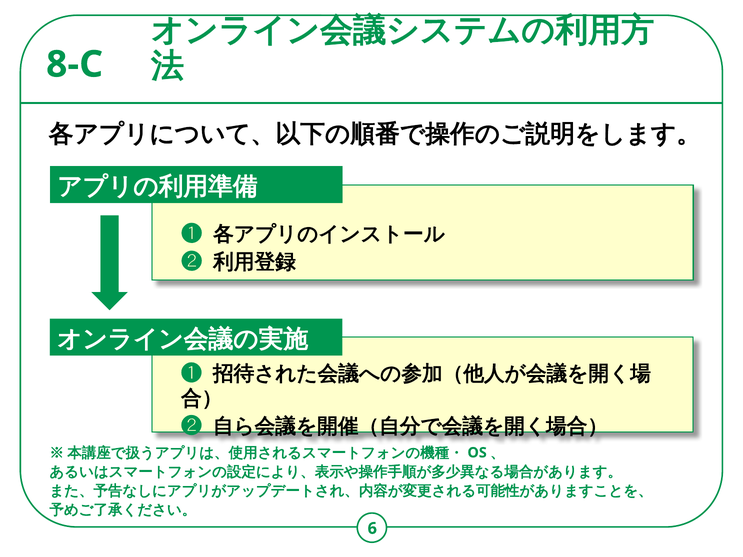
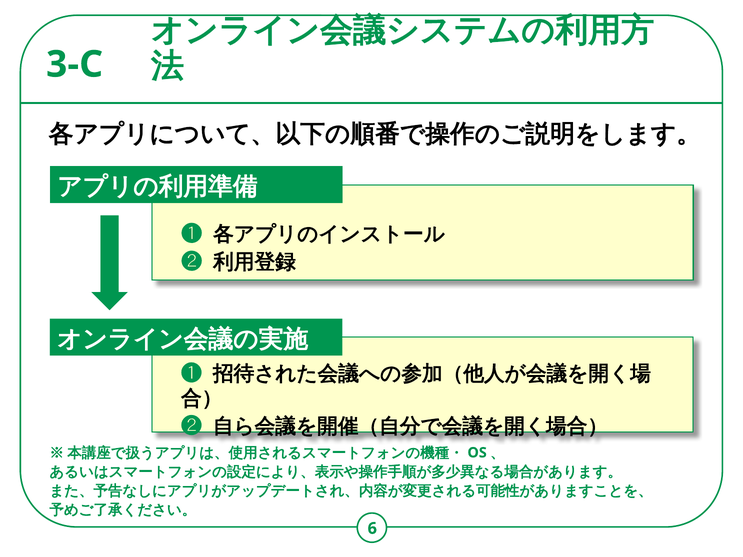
8-C: 8-C -> 3-C (75, 64)
